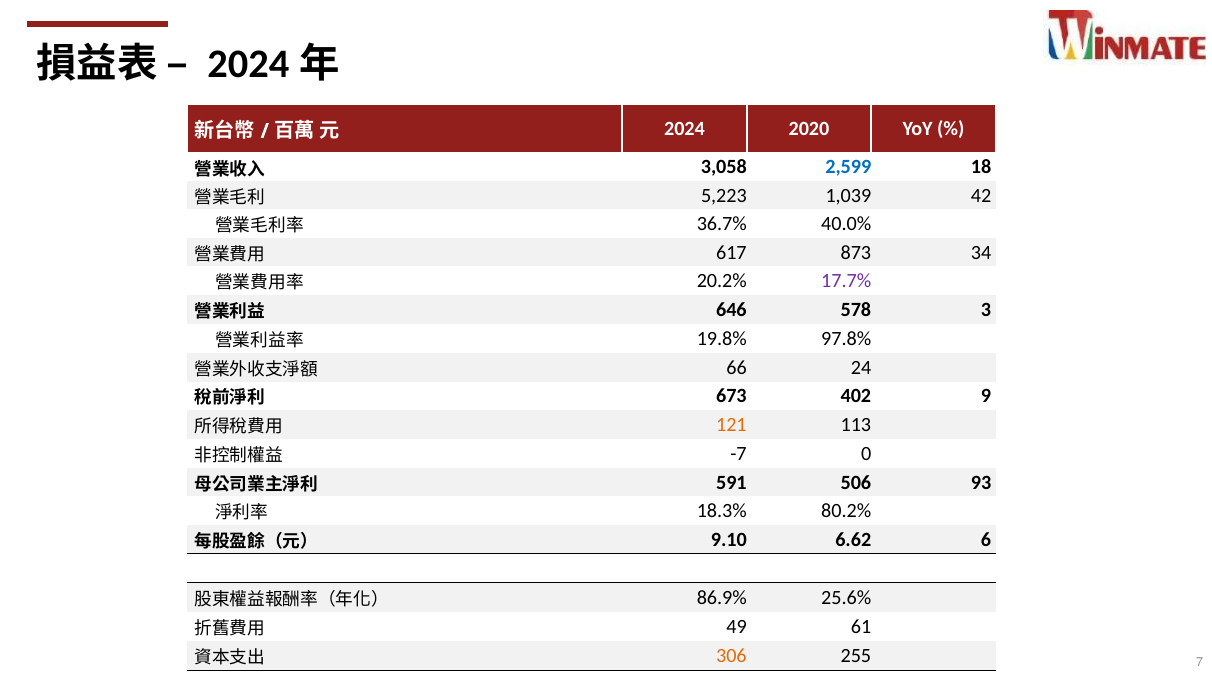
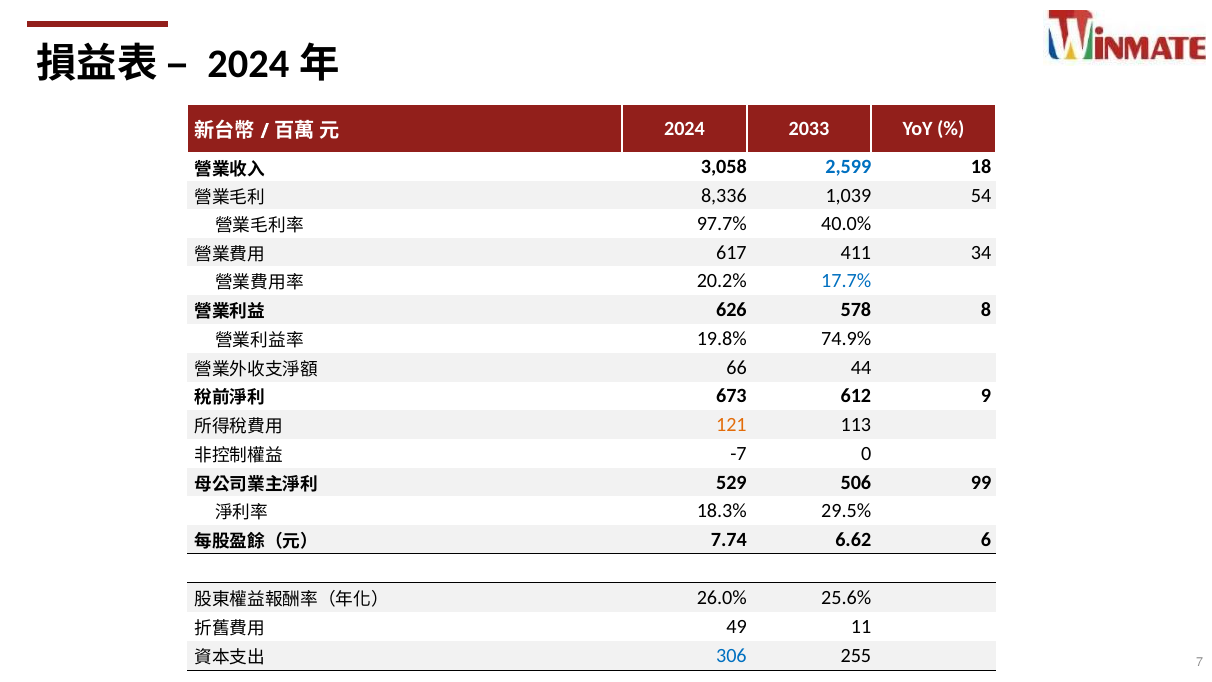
2020: 2020 -> 2033 (809, 129)
5,223: 5,223 -> 8,336 (724, 195)
42: 42 -> 54 (981, 195)
36.7%: 36.7% -> 97.7% (722, 224)
873: 873 -> 411 (856, 252)
17.7% colour: purple -> blue (846, 281)
646: 646 -> 626 (731, 310)
3: 3 -> 8 (986, 310)
97.8%: 97.8% -> 74.9% (846, 338)
24: 24 -> 44 (861, 367)
402: 402 -> 612 (856, 396)
591: 591 -> 529 (731, 482)
93: 93 -> 99 (981, 482)
80.2%: 80.2% -> 29.5% (846, 511)
9.10: 9.10 -> 7.74 (729, 539)
86.9%: 86.9% -> 26.0% (722, 597)
61: 61 -> 11 (861, 626)
306 colour: orange -> blue (731, 655)
